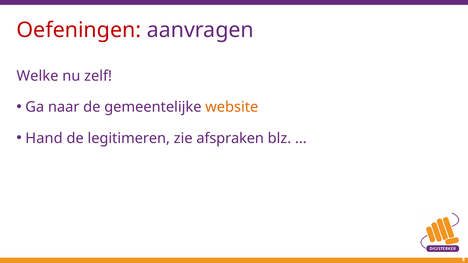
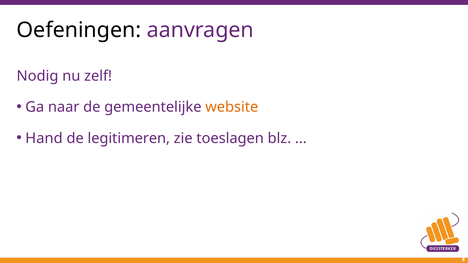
Oefeningen colour: red -> black (79, 30)
Welke: Welke -> Nodig (38, 76)
afspraken: afspraken -> toeslagen (230, 138)
